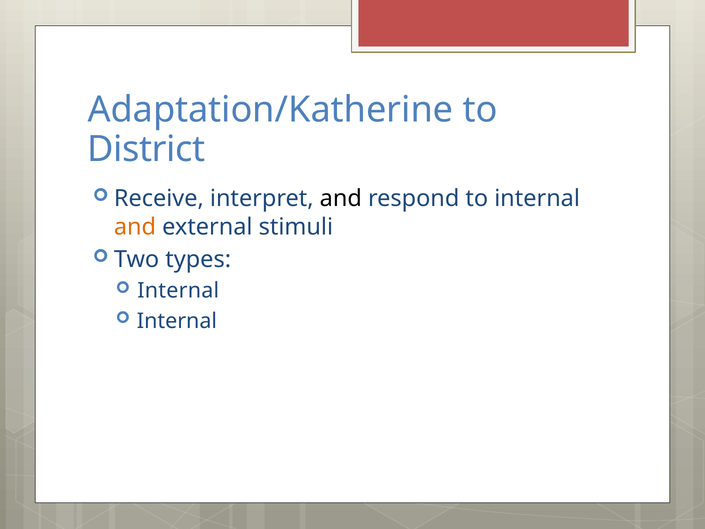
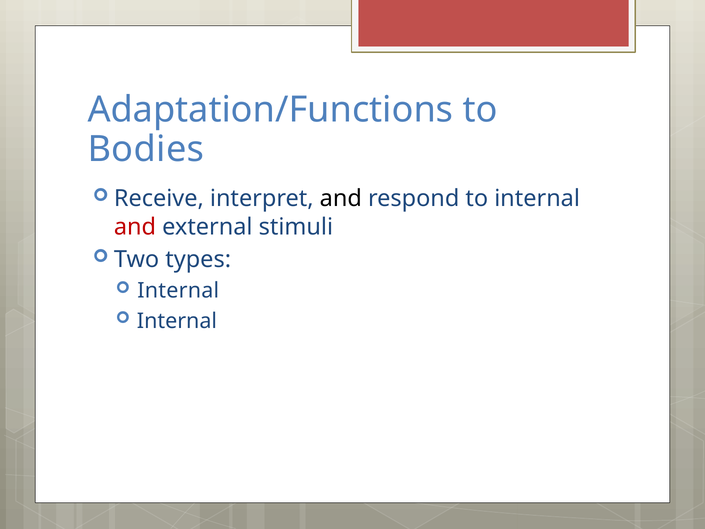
Adaptation/Katherine: Adaptation/Katherine -> Adaptation/Functions (270, 110)
District: District -> Bodies (146, 149)
and colour: orange -> red (135, 227)
